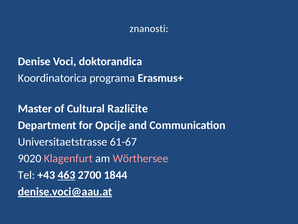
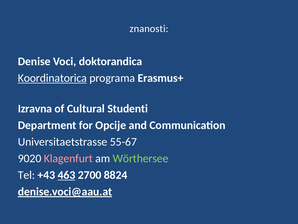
Koordinatorica underline: none -> present (52, 78)
Master: Master -> Izravna (35, 108)
Različite: Različite -> Studenti (128, 108)
61-67: 61-67 -> 55-67 (123, 142)
Wörthersee colour: pink -> light green (141, 158)
1844: 1844 -> 8824 (116, 175)
